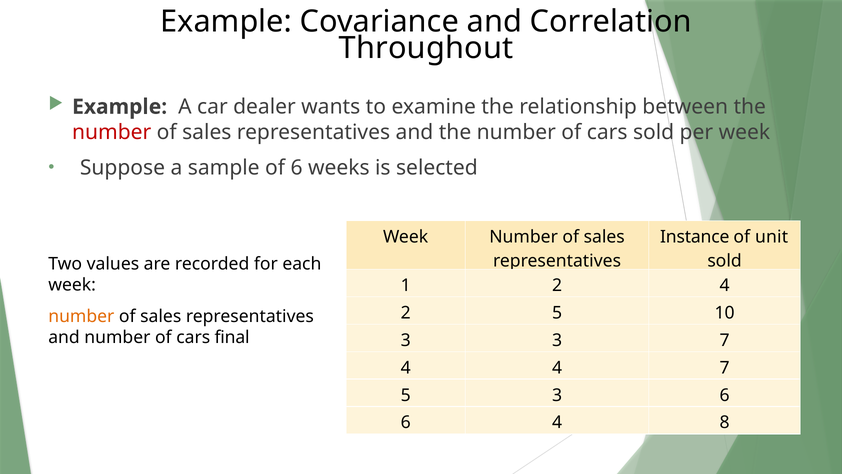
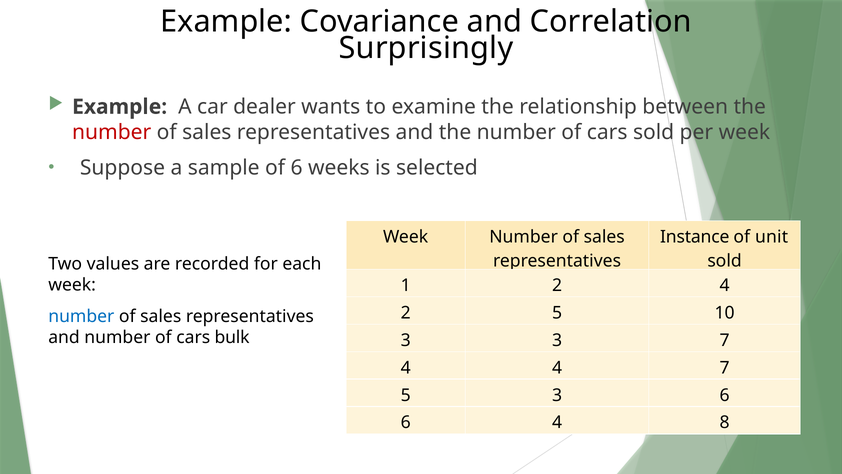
Throughout: Throughout -> Surprisingly (426, 48)
number colour: orange -> blue (81, 316)
final: final -> bulk (232, 337)
